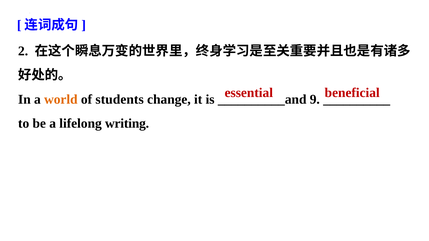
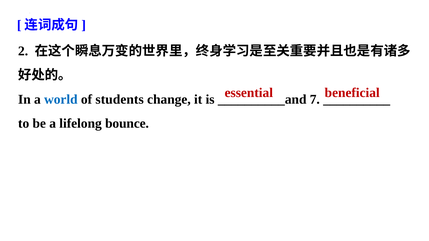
world colour: orange -> blue (61, 99)
9: 9 -> 7 (315, 99)
writing: writing -> bounce (127, 124)
